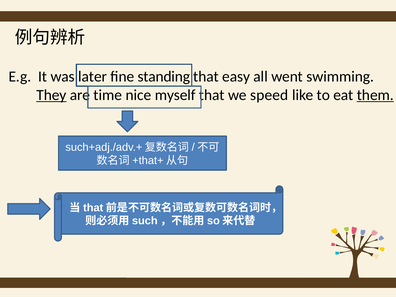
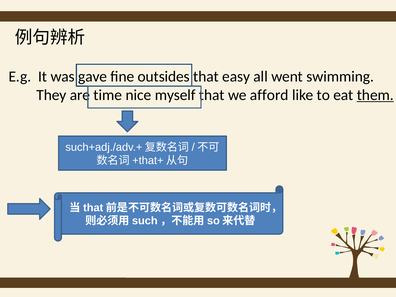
later: later -> gave (93, 77)
standing: standing -> outsides (164, 77)
They underline: present -> none (51, 95)
speed: speed -> afford (269, 95)
